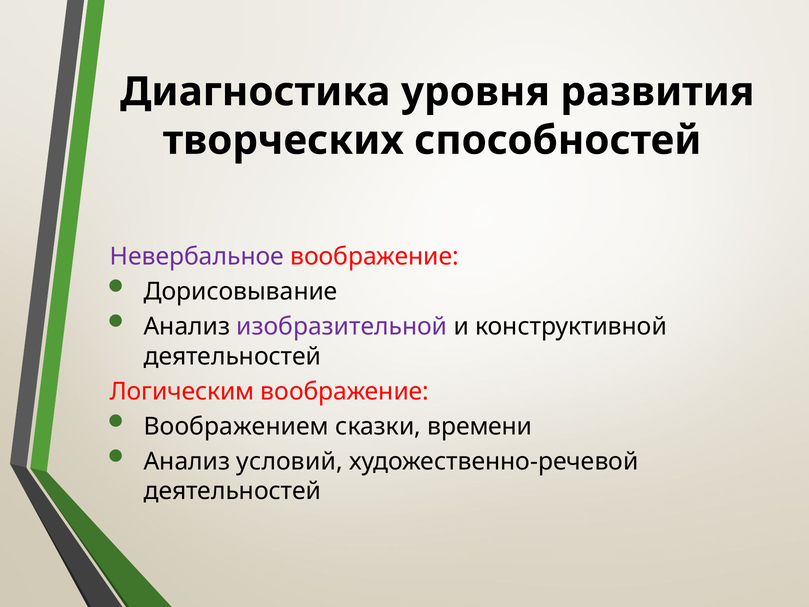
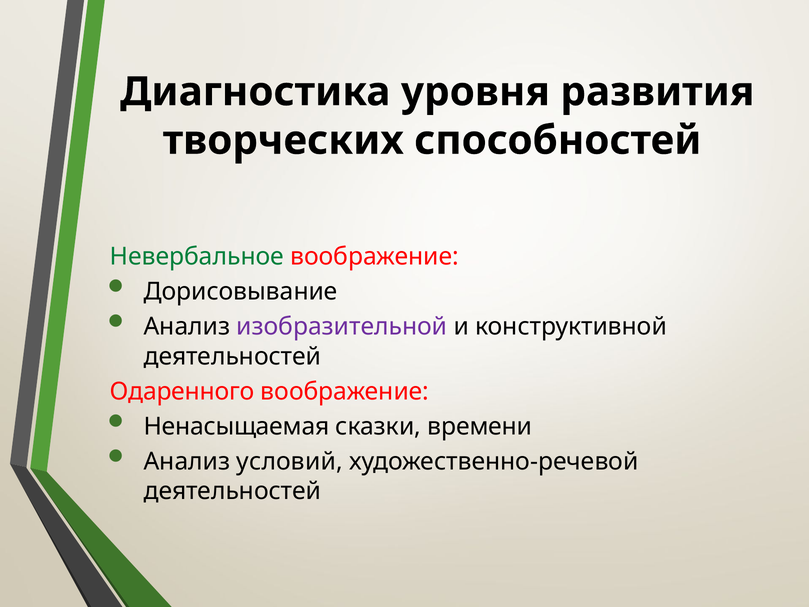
Невербальное colour: purple -> green (197, 257)
Логическим: Логическим -> Одаренного (182, 391)
Воображением: Воображением -> Ненасыщаемая (236, 426)
